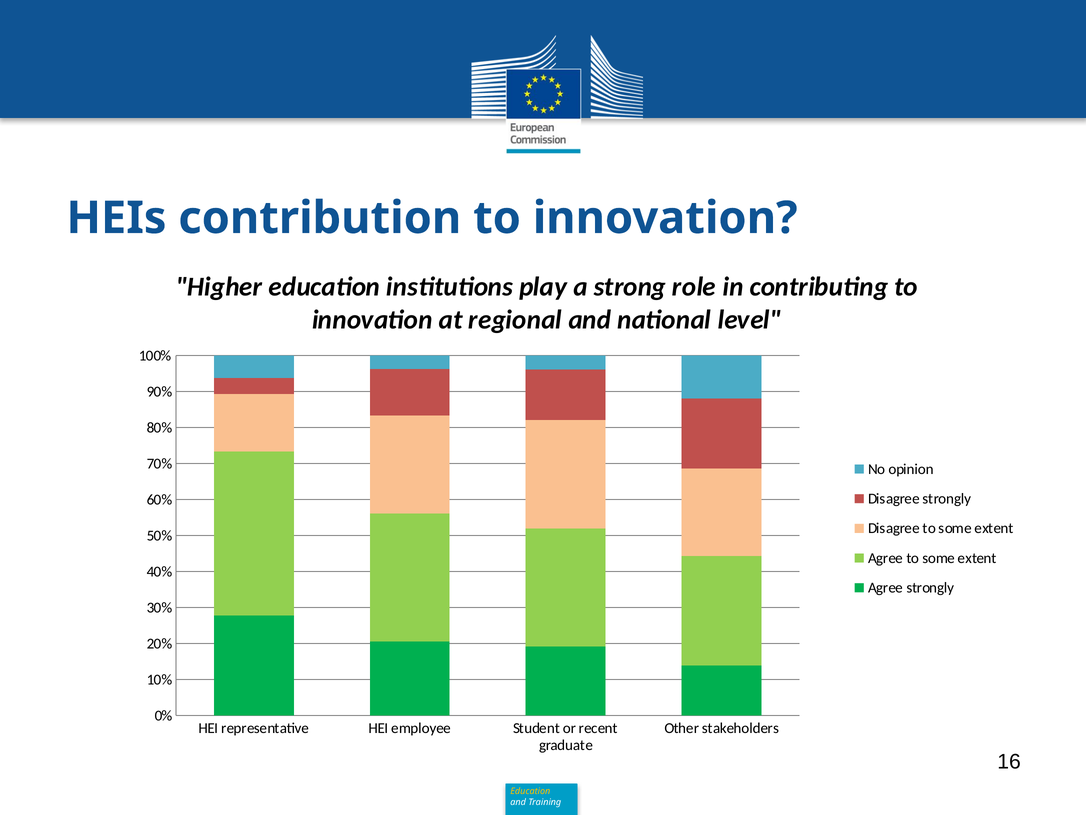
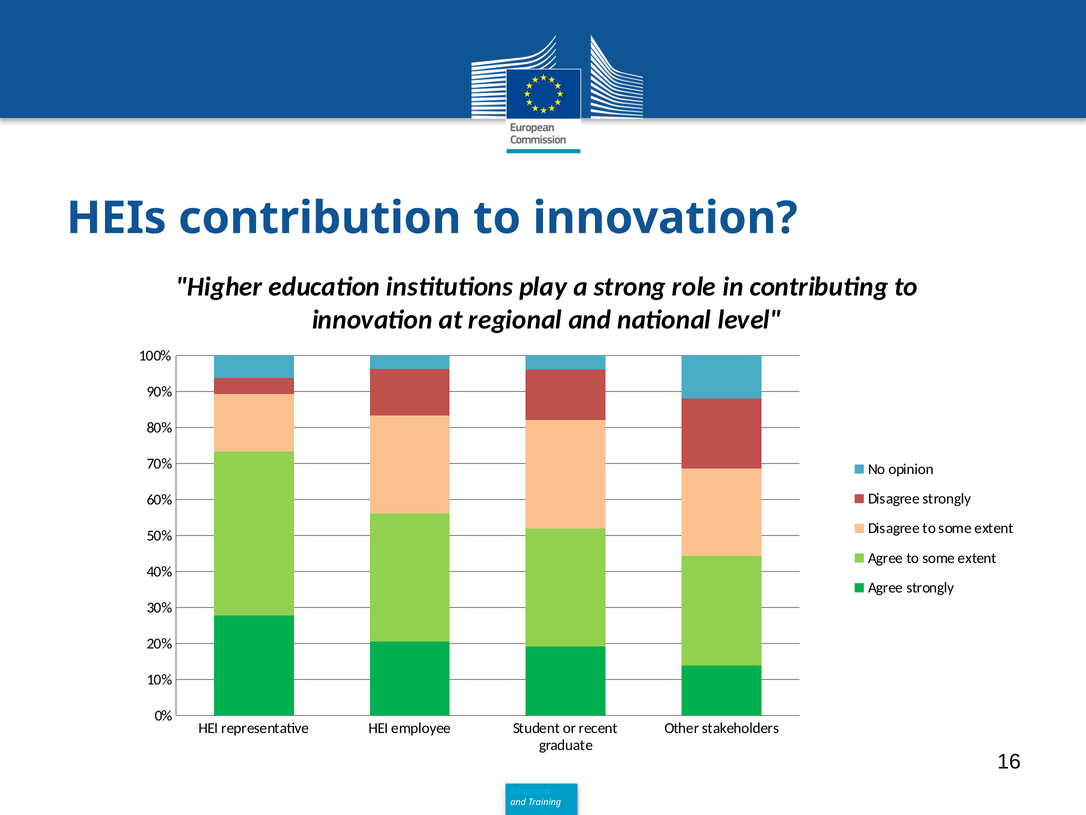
Education colour: yellow -> light blue (530, 791)
